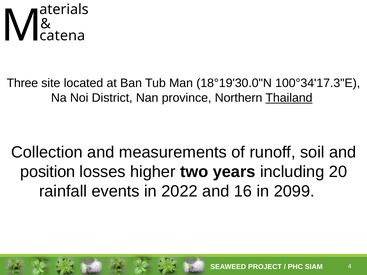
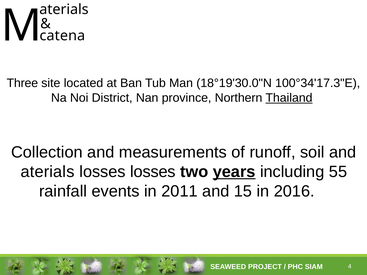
position: position -> aterials (48, 172)
losses higher: higher -> losses (153, 172)
years underline: none -> present (234, 172)
20: 20 -> 55 (338, 172)
2022: 2022 -> 2011 (180, 192)
16: 16 -> 15 (243, 192)
2099: 2099 -> 2016 (294, 192)
